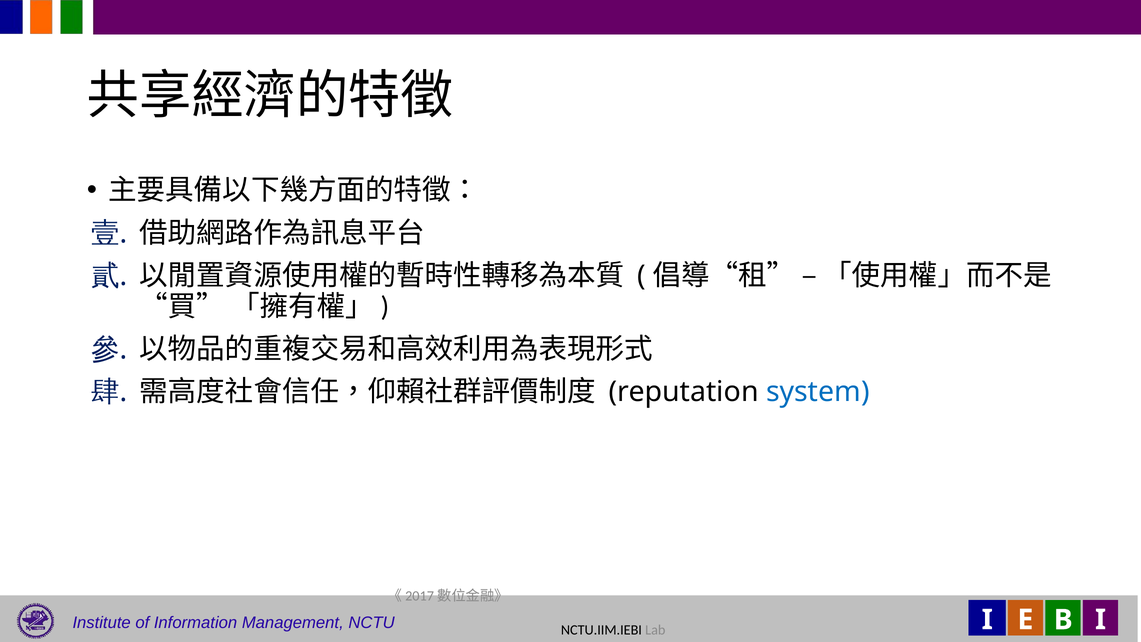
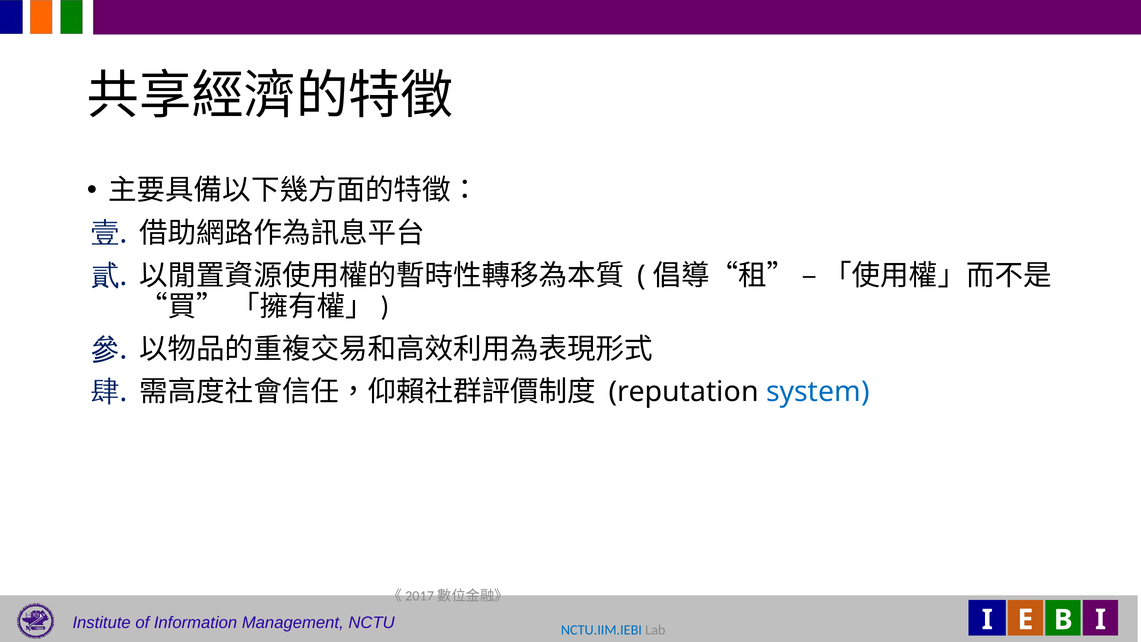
NCTU.IIM.IEBI colour: black -> blue (601, 630)
